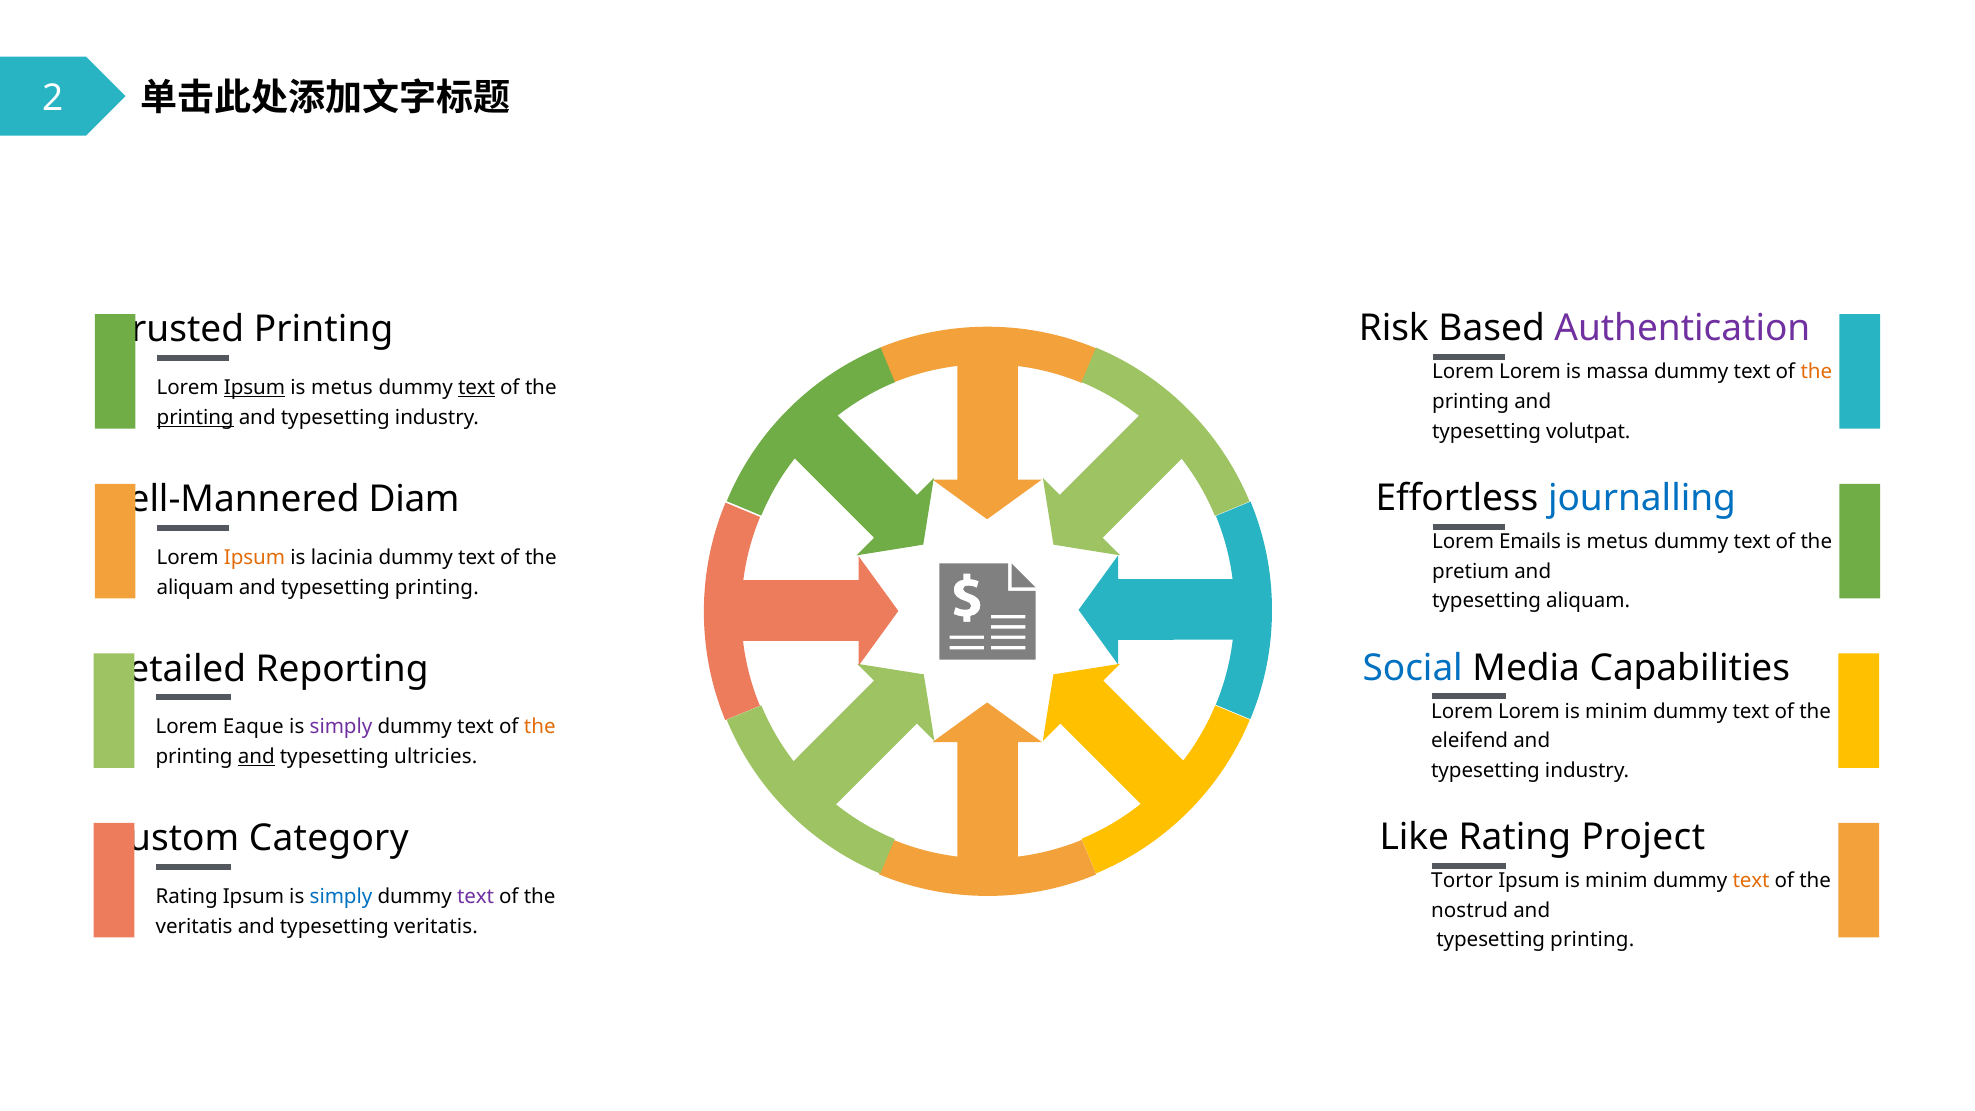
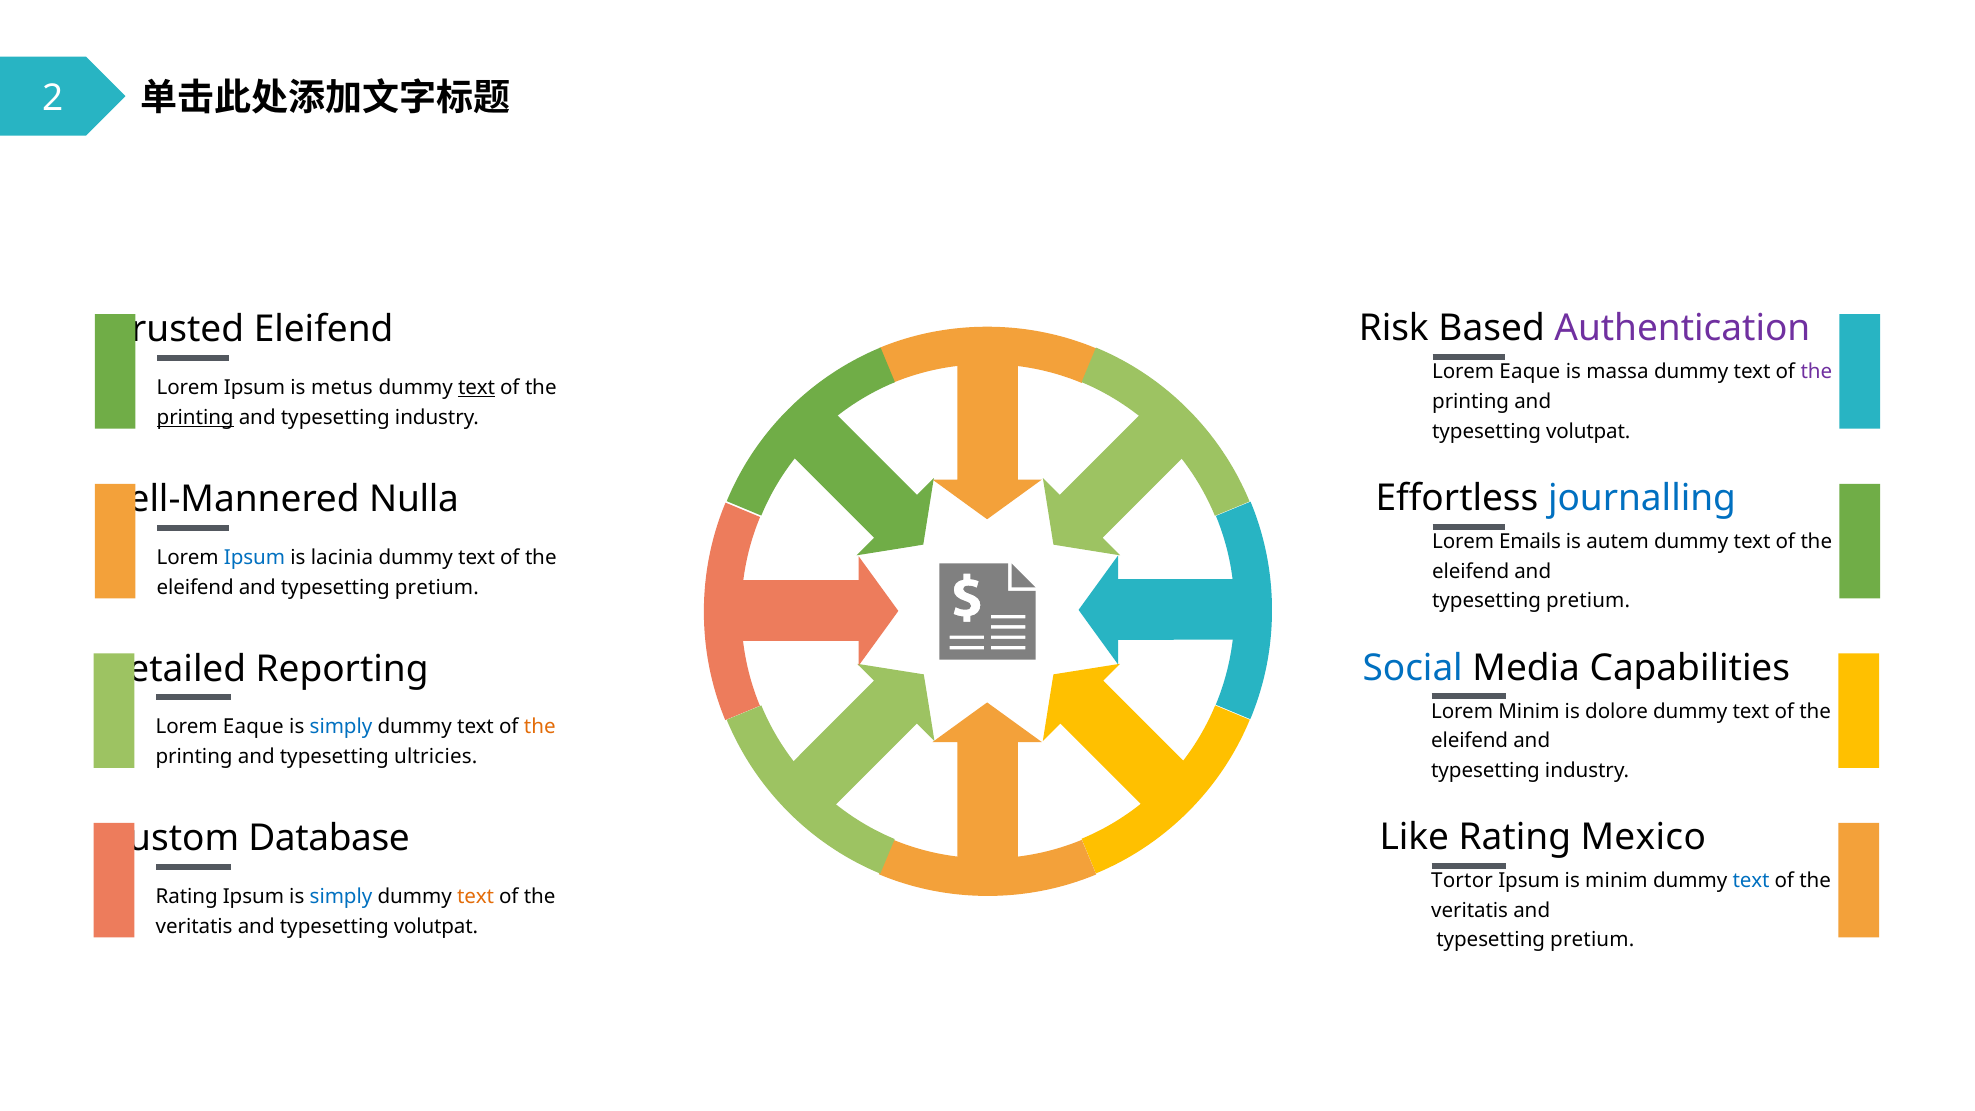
Printing: Printing -> Eleifend (324, 330)
Lorem: Lorem -> Eaque (1530, 372)
the colour: orange -> purple (1816, 372)
Ipsum underline: present -> none (254, 388)
Diam: Diam -> Nulla (414, 499)
metus: metus -> autem (1618, 542)
Ipsum colour: orange -> blue (254, 558)
pretium: pretium -> eleifend (1471, 571)
aliquam: aliquam -> eleifend (195, 587)
printing: printing -> pretium (437, 587)
aliquam: aliquam -> pretium (1588, 601)
Lorem: Lorem -> Minim (1529, 711)
minim: minim -> dolore (1617, 711)
simply colour: purple -> blue (341, 727)
and underline: present -> none (256, 757)
Project: Project -> Mexico (1643, 837)
Category: Category -> Database (329, 838)
text colour: orange -> blue (1751, 881)
text colour: purple -> orange (476, 897)
nostrud: nostrud -> veritatis (1470, 910)
veritatis: veritatis -> volutpat (436, 926)
printing: printing -> pretium (1592, 940)
